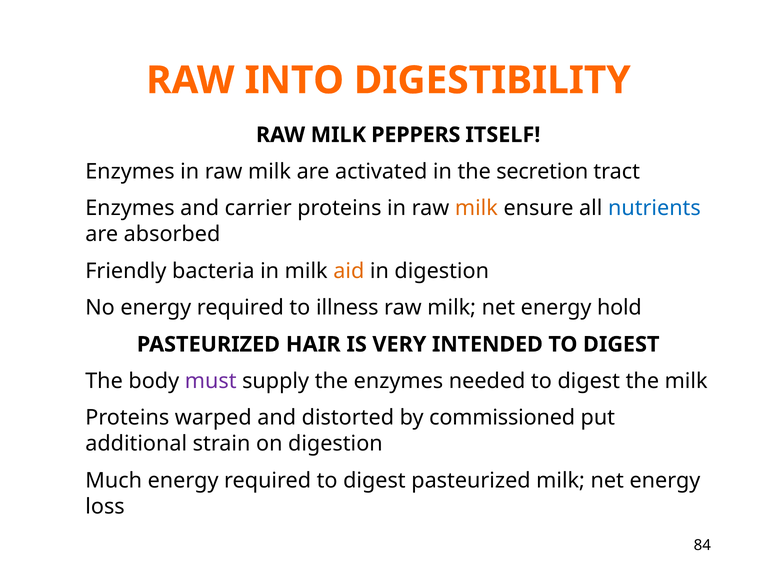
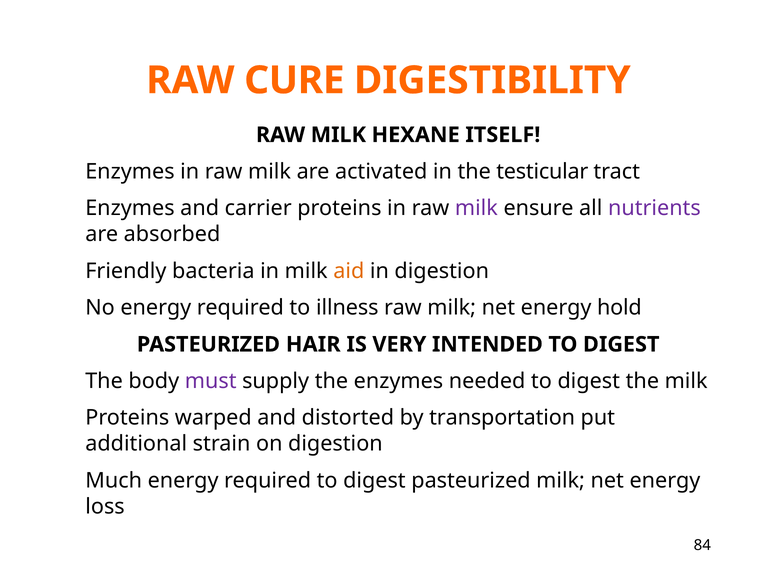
INTO: INTO -> CURE (294, 80)
PEPPERS: PEPPERS -> HEXANE (416, 135)
secretion: secretion -> testicular (542, 172)
milk colour: orange -> purple (476, 208)
nutrients colour: blue -> purple (654, 208)
commissioned: commissioned -> transportation (502, 418)
